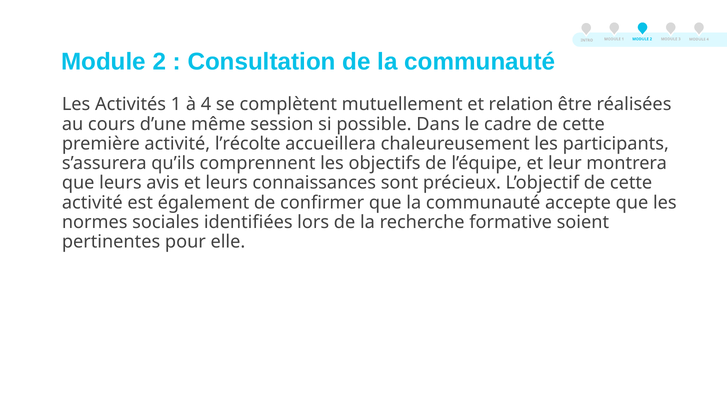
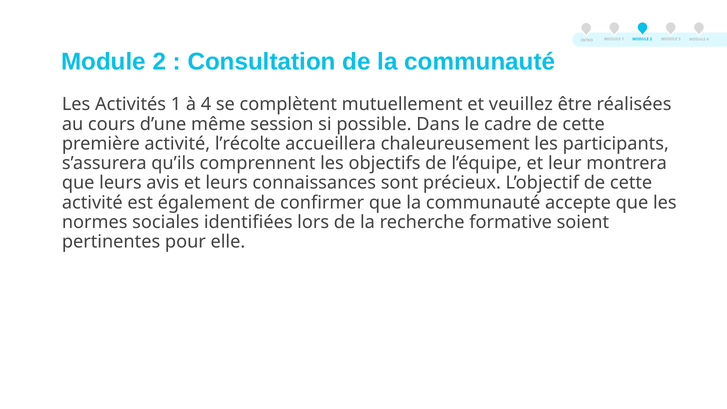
relation: relation -> veuillez (521, 104)
